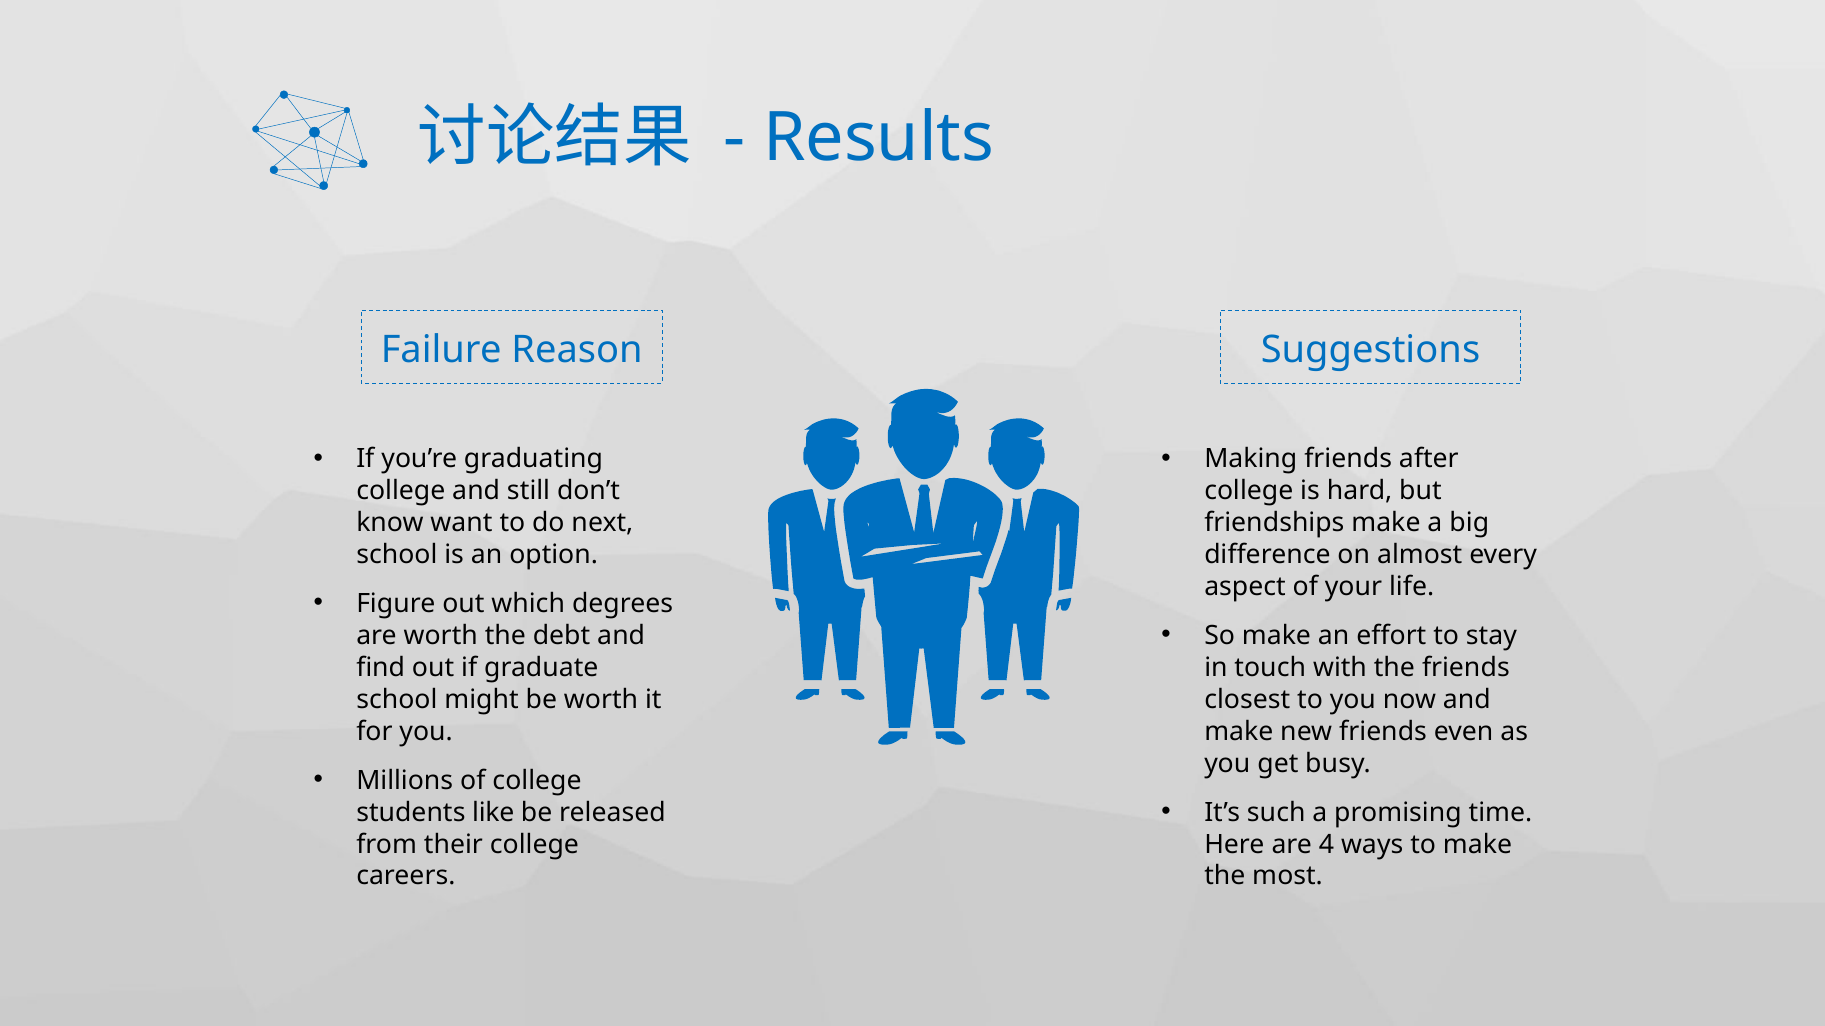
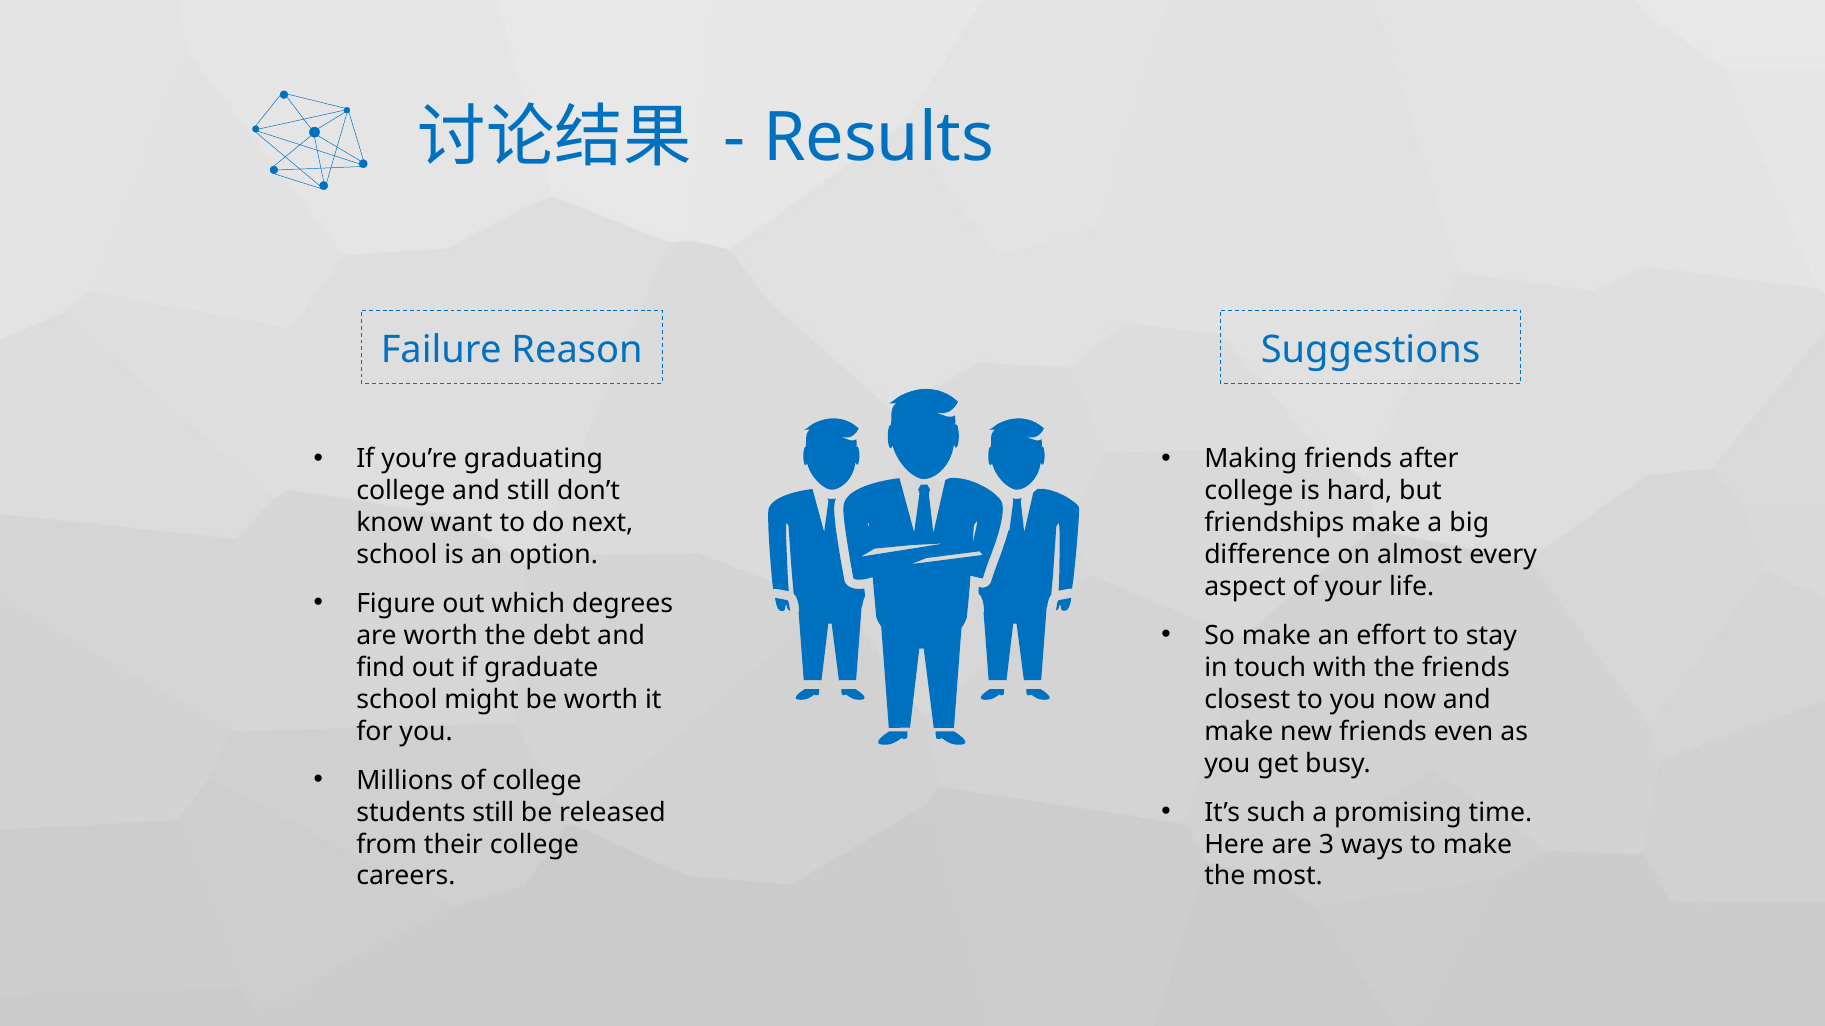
students like: like -> still (493, 813)
4: 4 -> 3 (1327, 845)
